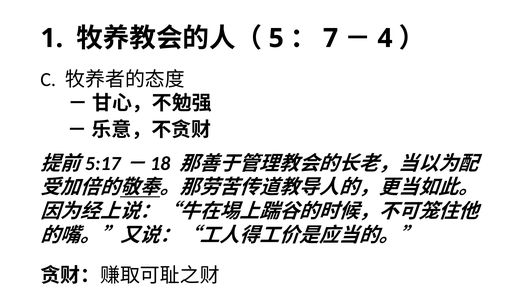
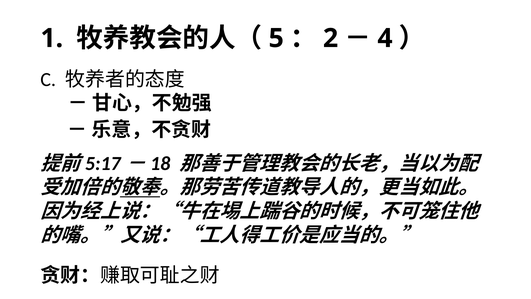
7: 7 -> 2 (331, 38)
